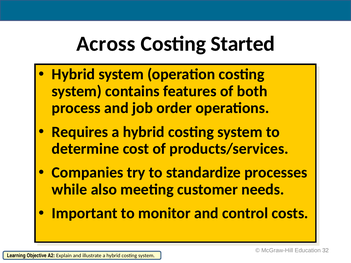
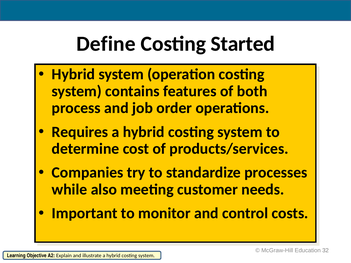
Across: Across -> Define (106, 44)
